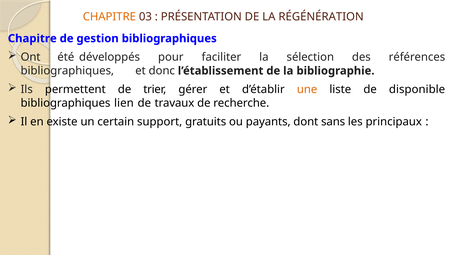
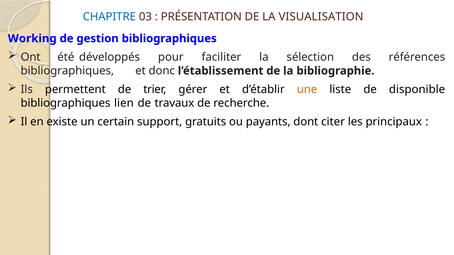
CHAPITRE colour: orange -> blue (109, 17)
RÉGÉNÉRATION: RÉGÉNÉRATION -> VISUALISATION (321, 17)
Chapitre: Chapitre -> Working (32, 39)
sans: sans -> citer (333, 122)
